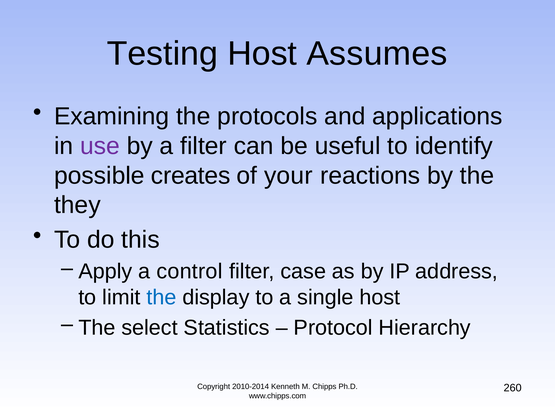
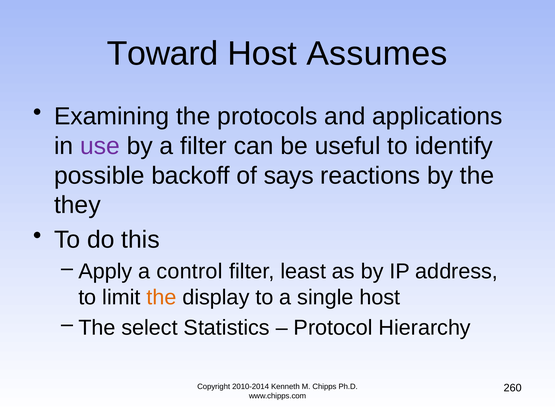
Testing: Testing -> Toward (163, 54)
creates: creates -> backoff (191, 176)
your: your -> says (289, 176)
case: case -> least (303, 272)
the colour: blue -> orange (161, 298)
